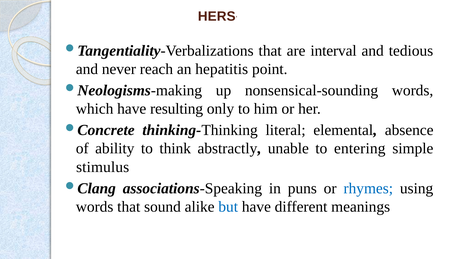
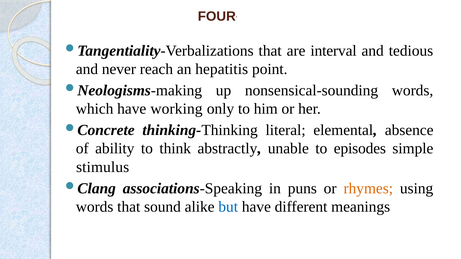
HERS: HERS -> FOUR (217, 16)
resulting: resulting -> working (176, 109)
entering: entering -> episodes (360, 149)
rhymes colour: blue -> orange (368, 189)
